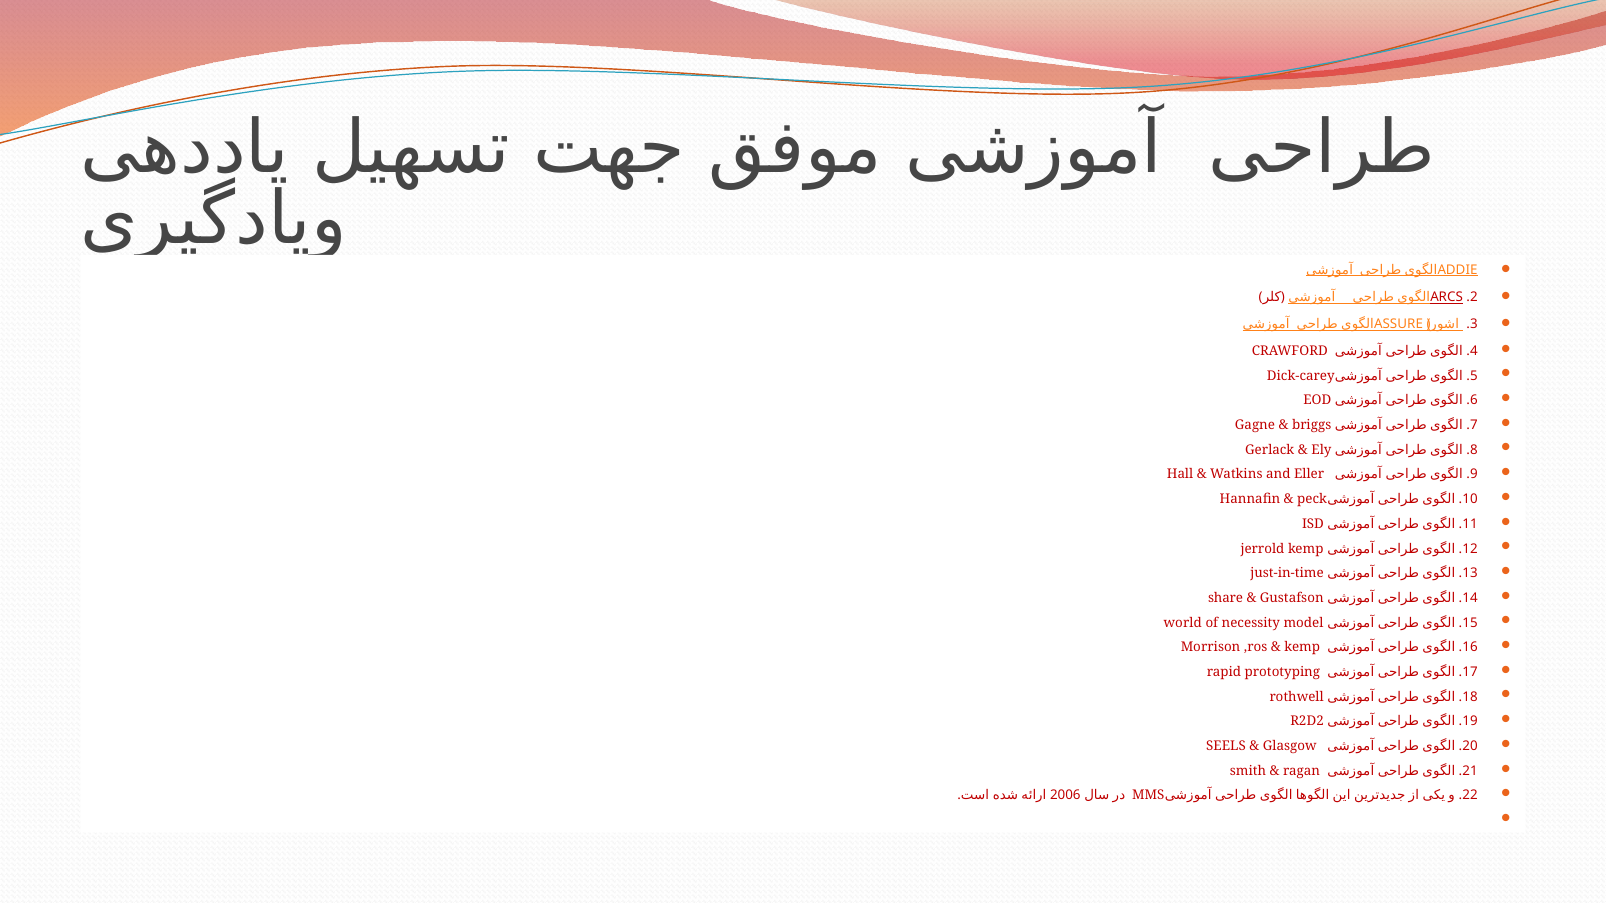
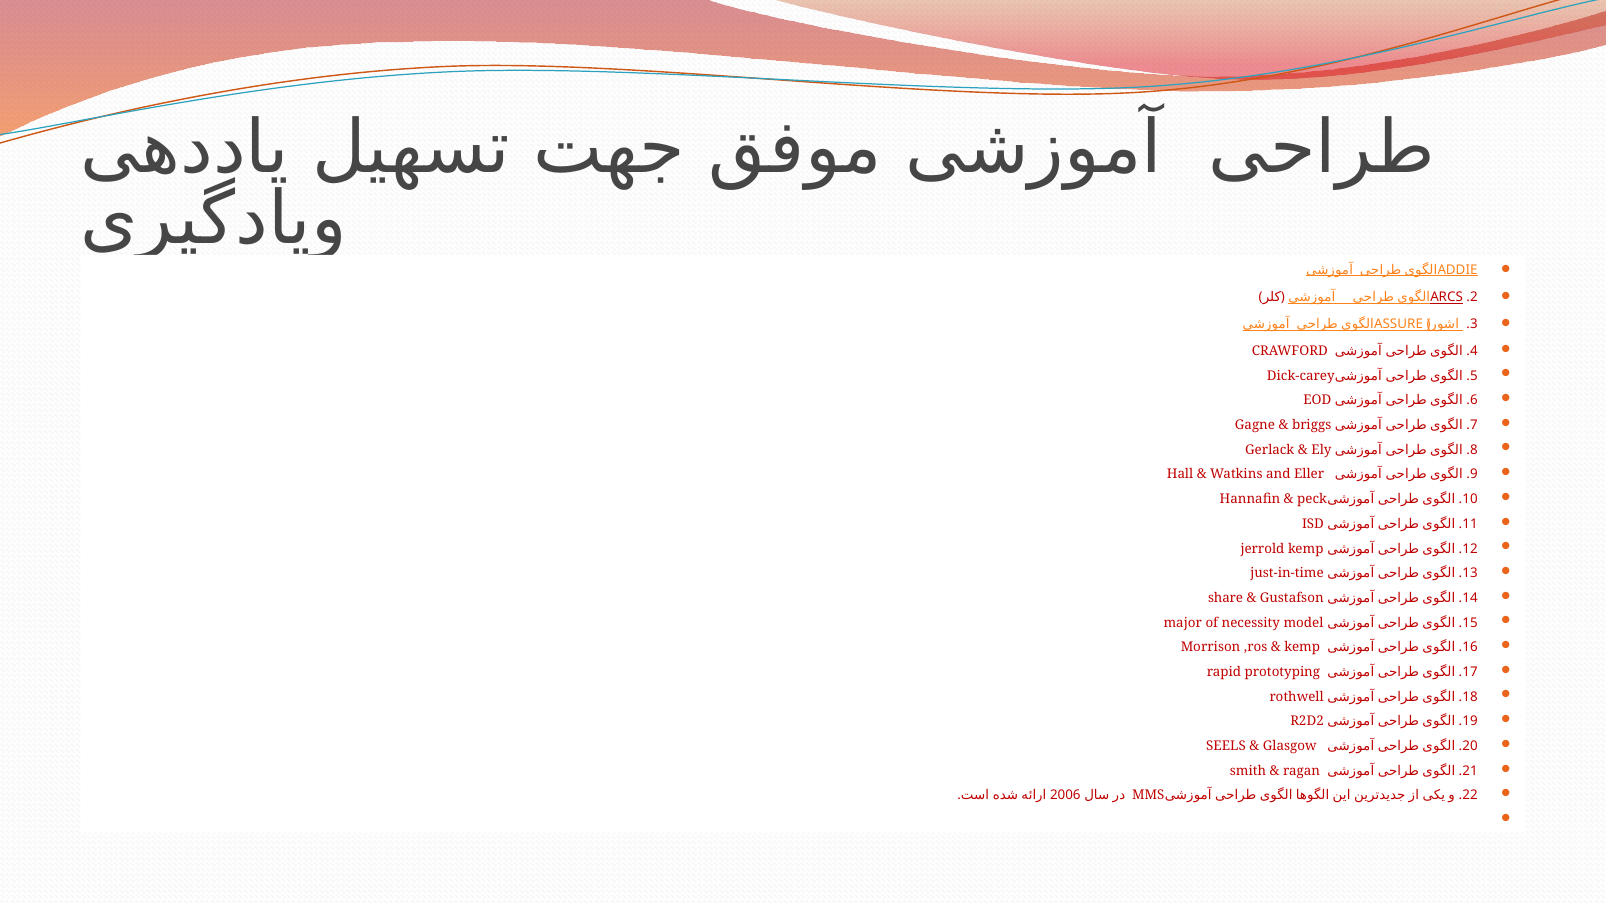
world: world -> major (1183, 623)
